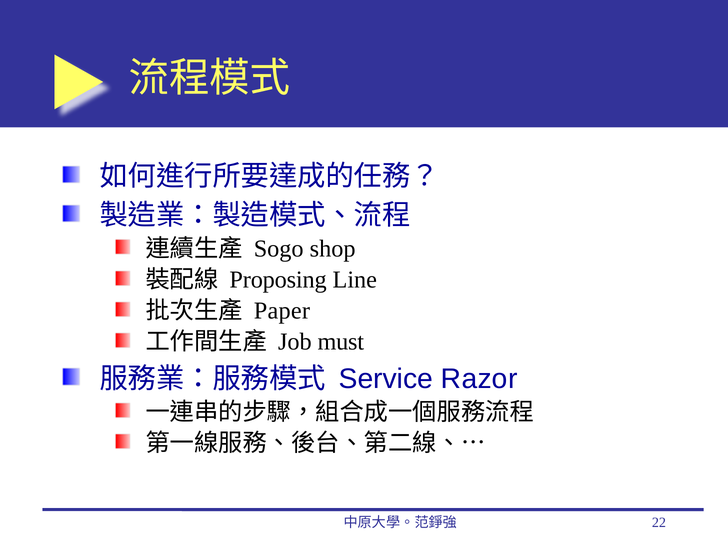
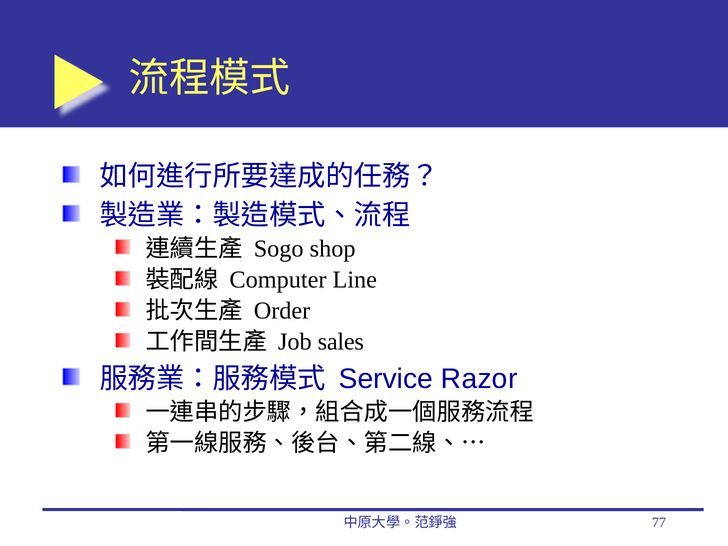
Proposing: Proposing -> Computer (278, 280)
Paper: Paper -> Order (282, 311)
must: must -> sales (341, 342)
22: 22 -> 77 (659, 523)
